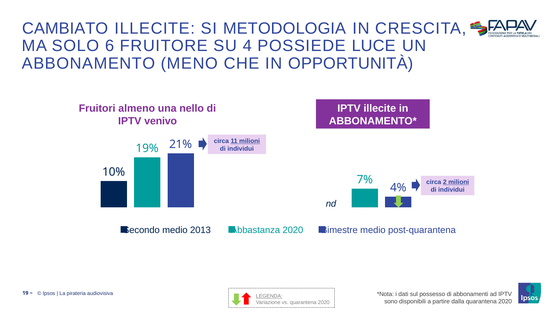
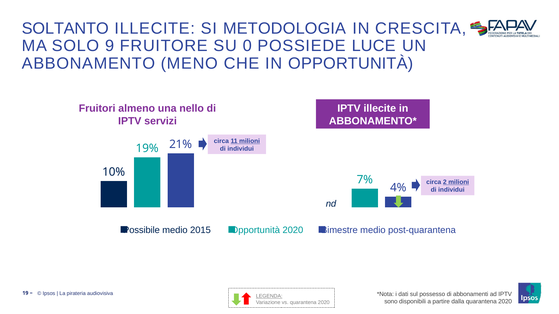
CAMBIATO: CAMBIATO -> SOLTANTO (65, 28)
6: 6 -> 9 (110, 46)
4: 4 -> 0 (247, 46)
venivo: venivo -> servizi (161, 121)
Secondo: Secondo -> Possibile (141, 230)
2013: 2013 -> 2015 (200, 230)
Abbastanza: Abbastanza -> Opportunità (255, 230)
